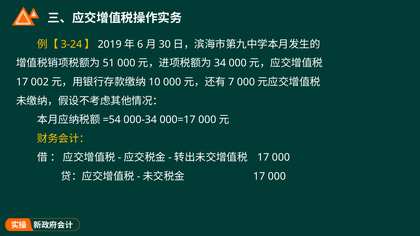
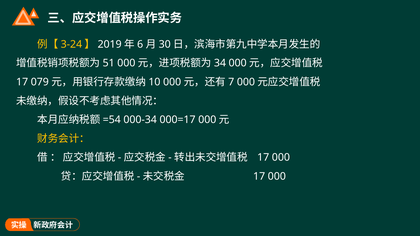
002: 002 -> 079 (40, 82)
